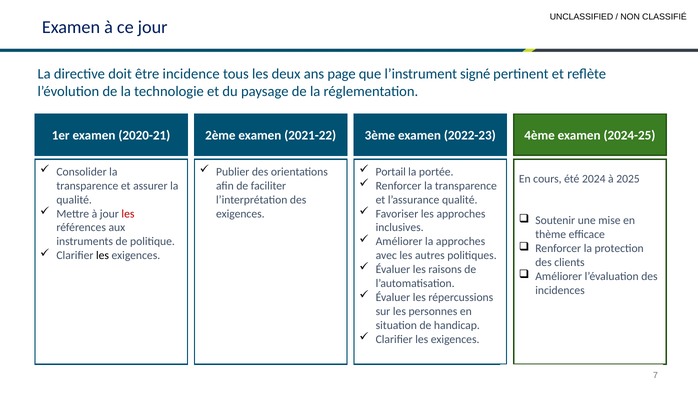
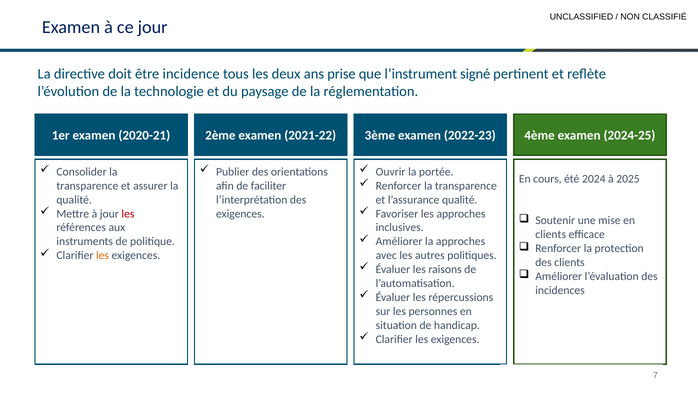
page: page -> prise (342, 74)
Portail: Portail -> Ouvrir (391, 172)
thème: thème -> clients (551, 234)
les colour: black -> orange (103, 255)
